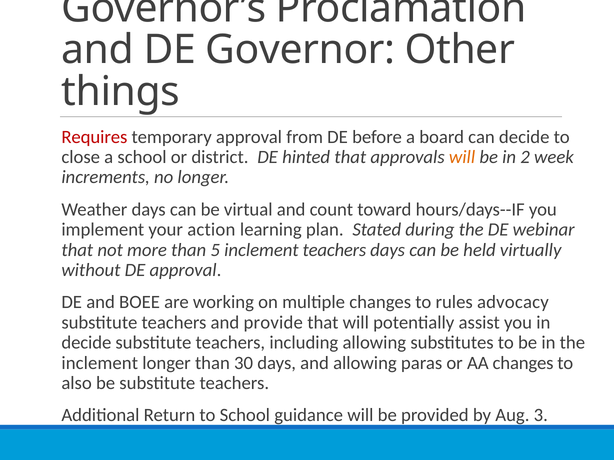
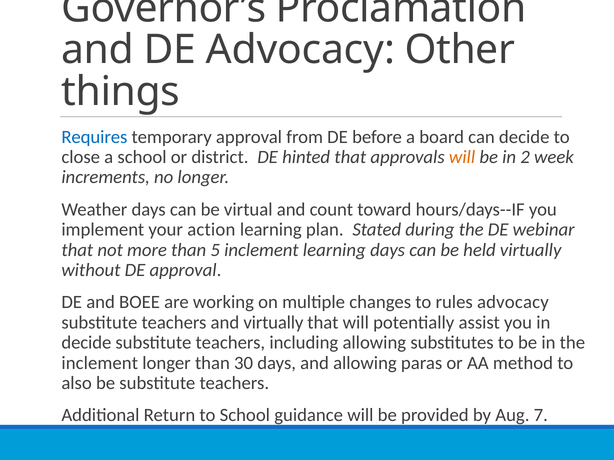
DE Governor: Governor -> Advocacy (300, 50)
Requires colour: red -> blue (94, 137)
inclement teachers: teachers -> learning (334, 250)
and provide: provide -> virtually (273, 323)
AA changes: changes -> method (523, 363)
3: 3 -> 7 (541, 416)
